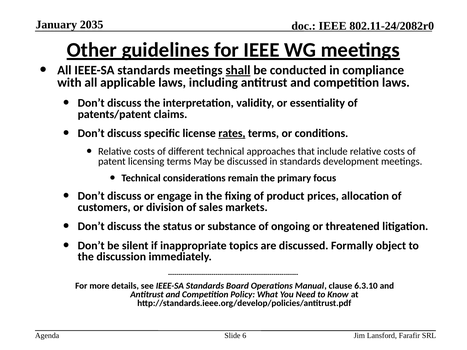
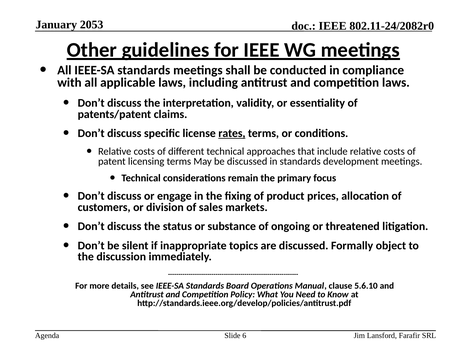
2035: 2035 -> 2053 (92, 25)
shall underline: present -> none (238, 70)
6.3.10: 6.3.10 -> 5.6.10 (366, 286)
